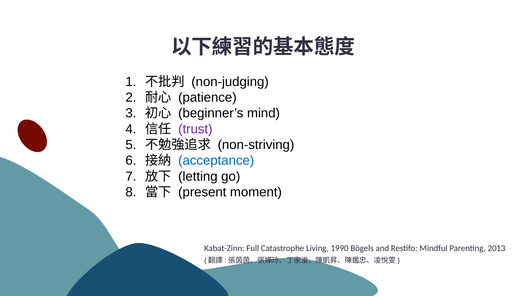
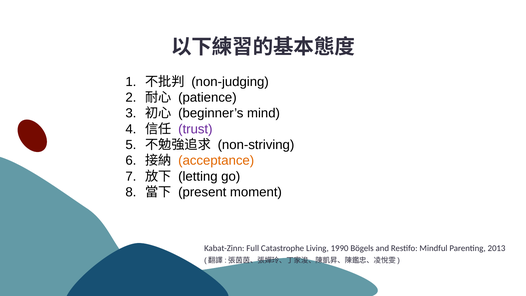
acceptance colour: blue -> orange (216, 161)
